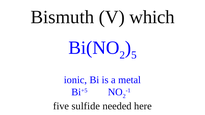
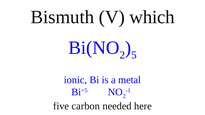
sulfide: sulfide -> carbon (86, 106)
